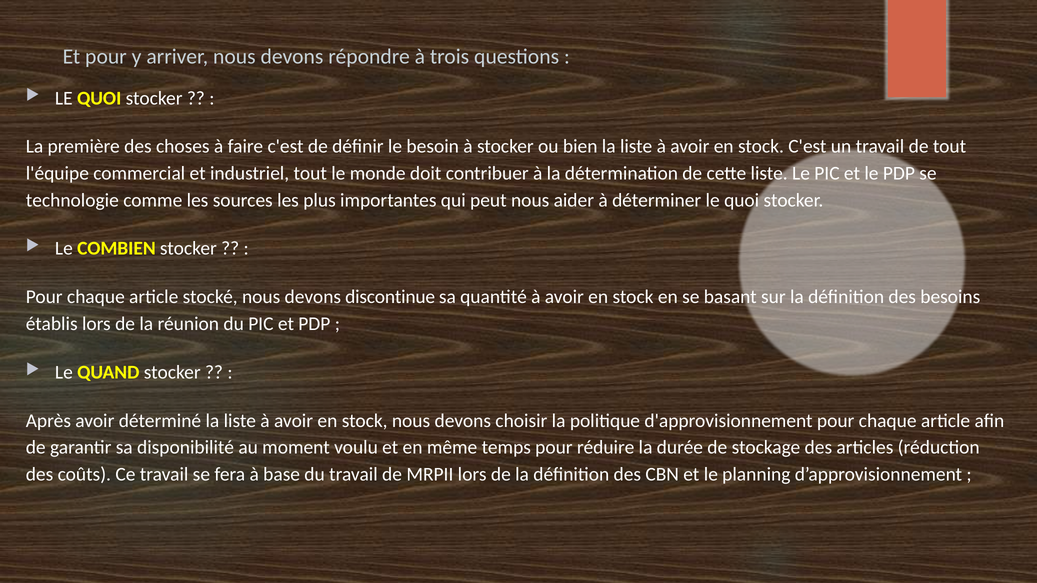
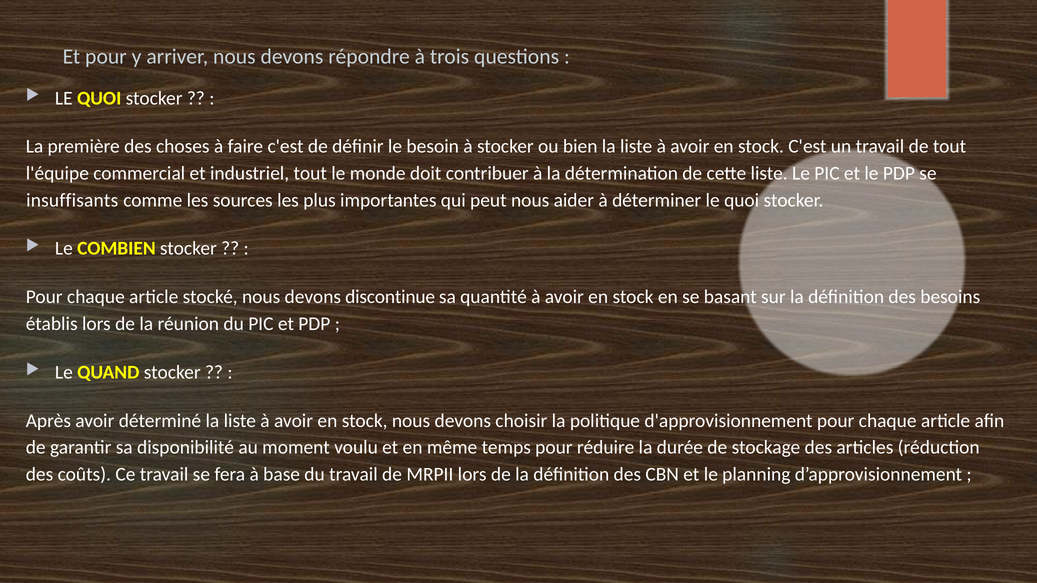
technologie: technologie -> insuffisants (72, 200)
